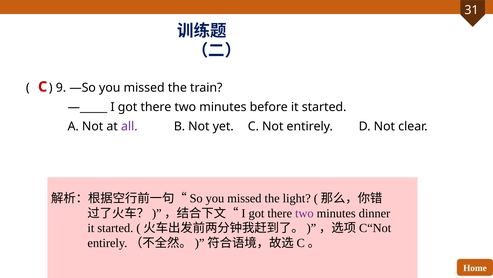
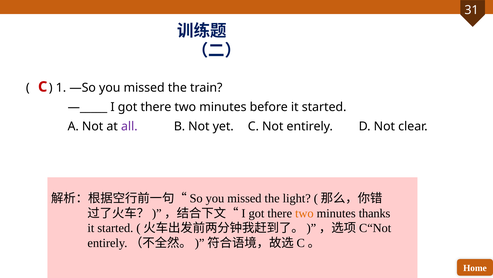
9: 9 -> 1 (61, 88)
two colour: purple -> orange (304, 213)
dinner: dinner -> thanks (375, 213)
